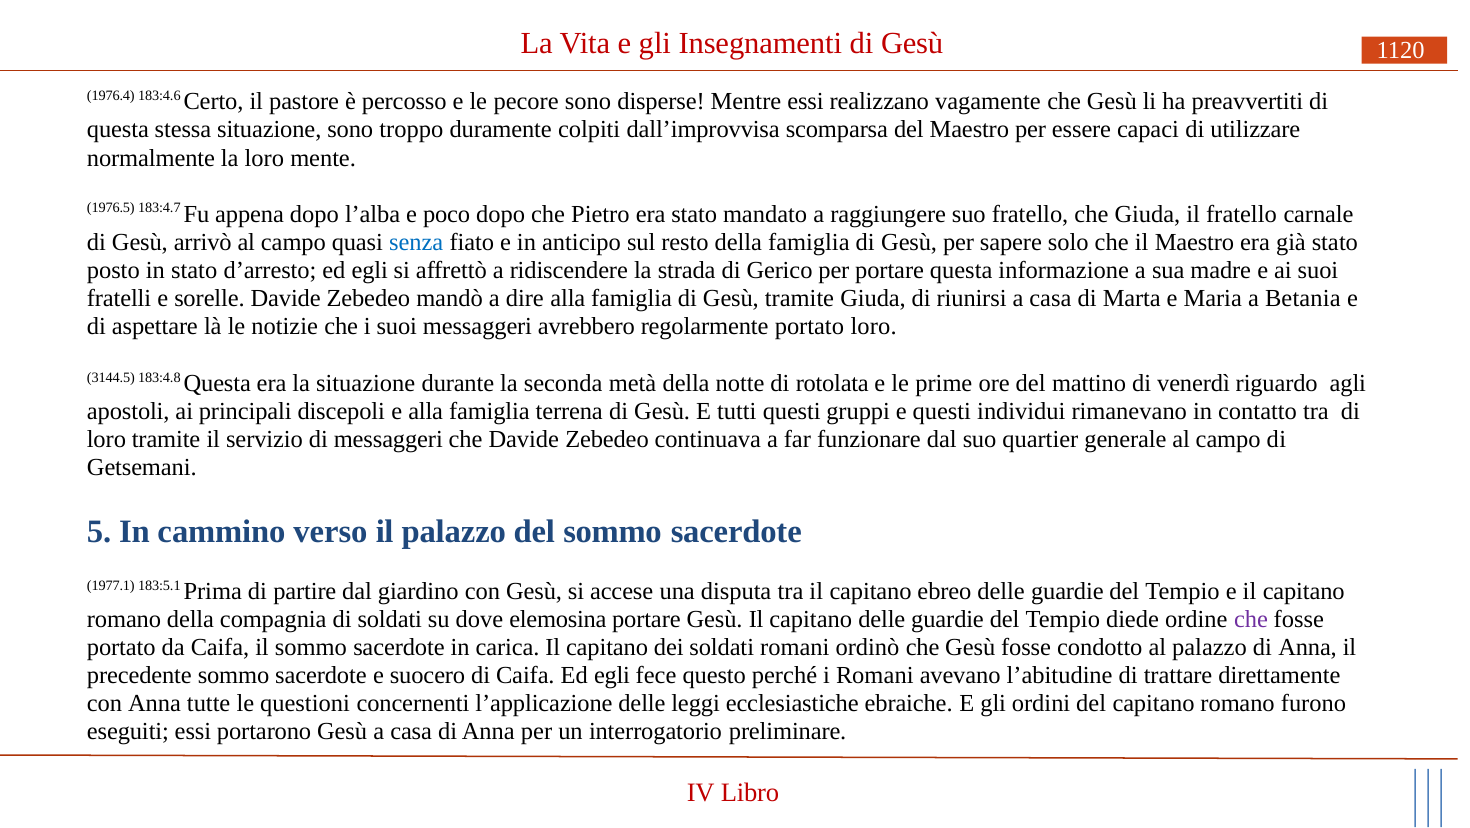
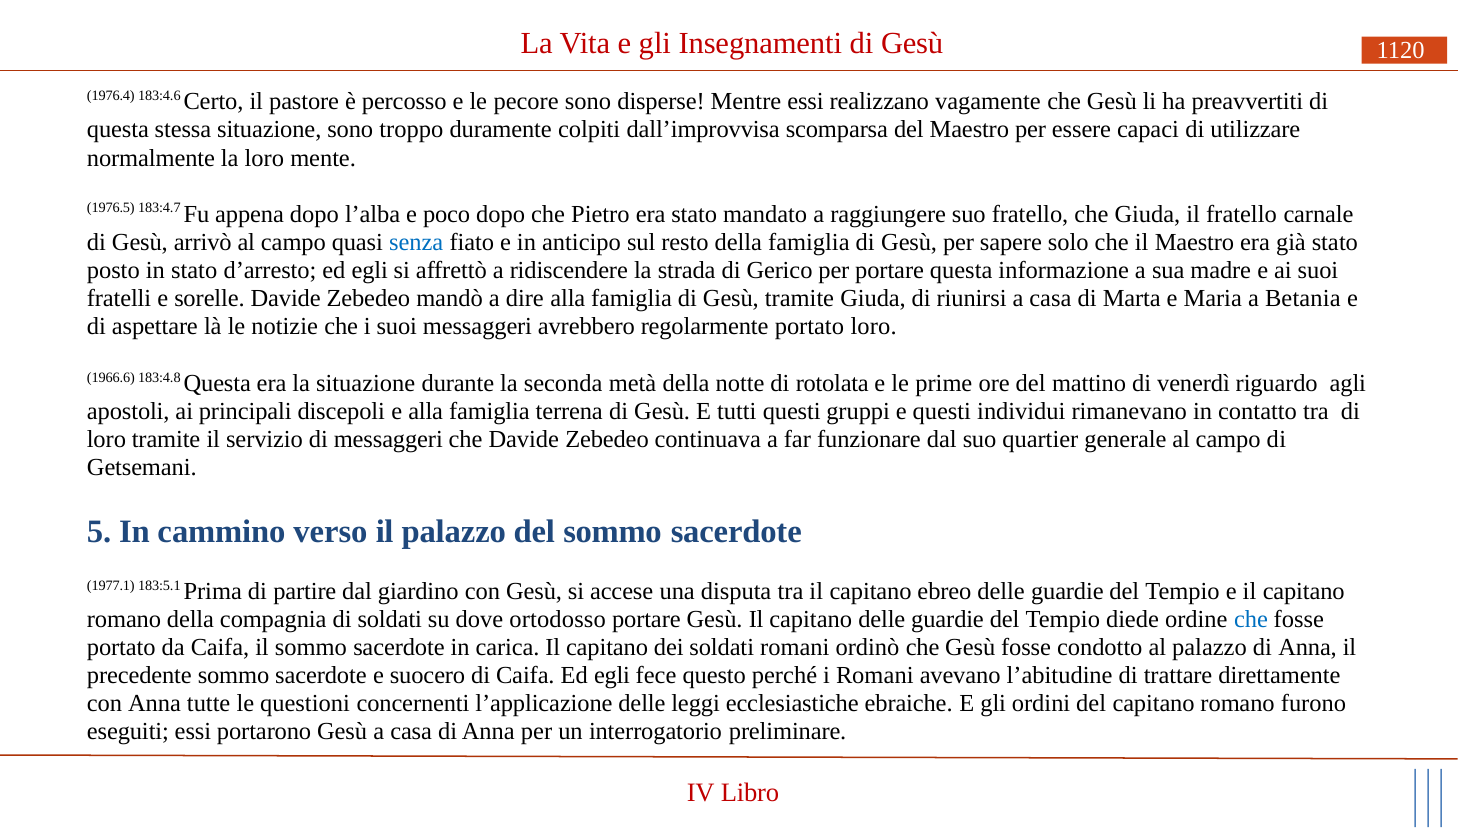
3144.5: 3144.5 -> 1966.6 (111, 378)
elemosina: elemosina -> ortodosso (558, 620)
che colour: purple -> blue (1251, 620)
